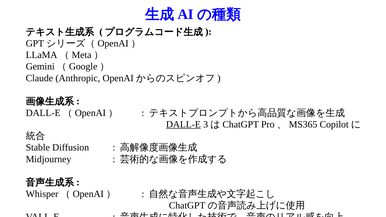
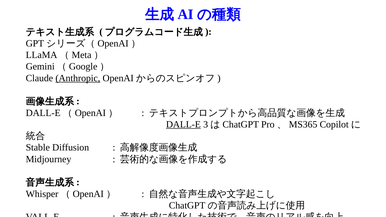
Anthropic underline: none -> present (78, 78)
